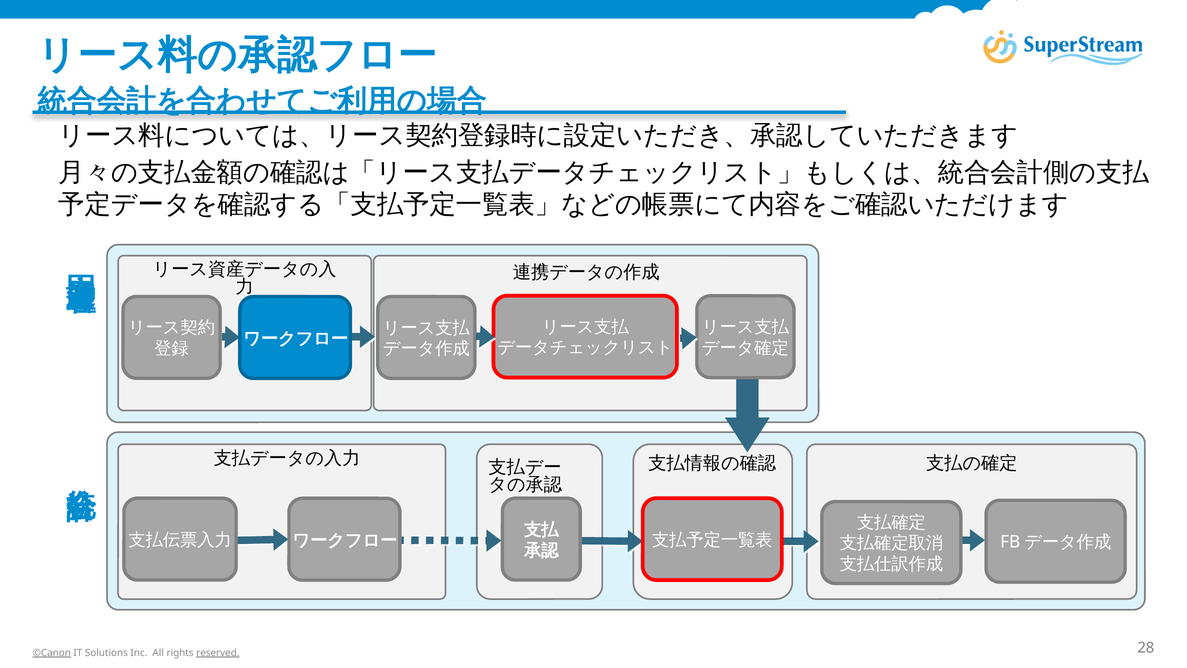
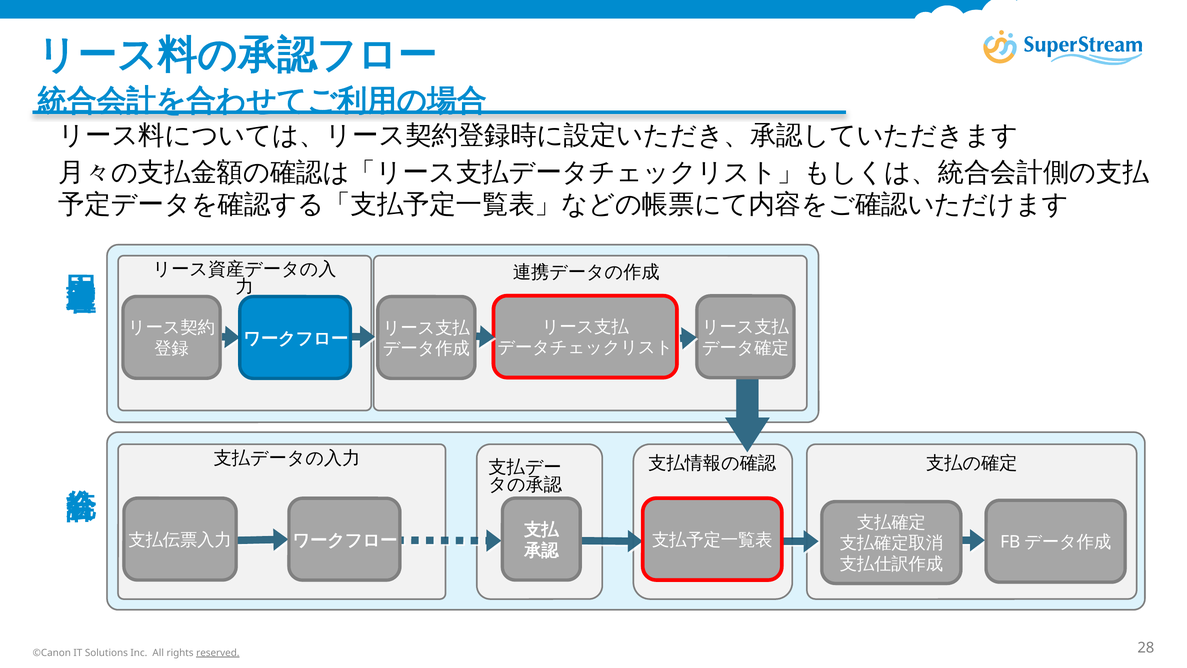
©Canon underline: present -> none (52, 652)
